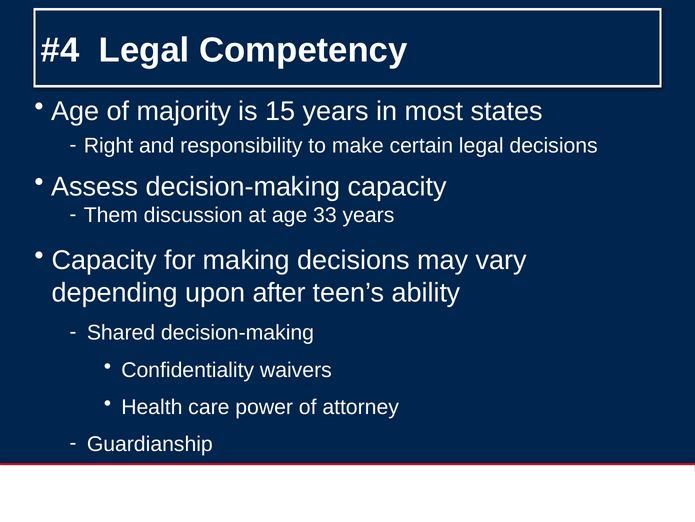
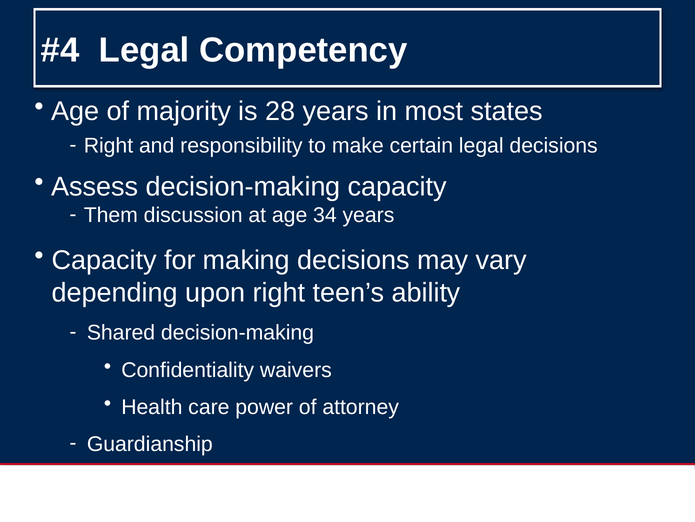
15: 15 -> 28 (280, 111)
33: 33 -> 34 (325, 215)
upon after: after -> right (279, 292)
